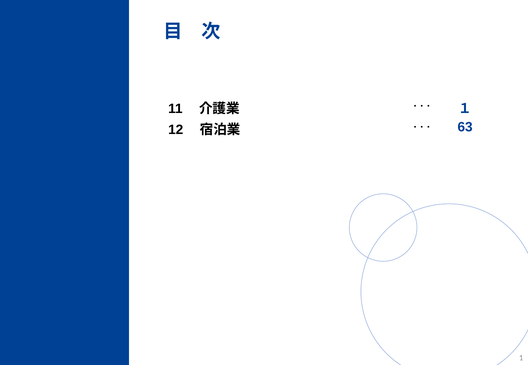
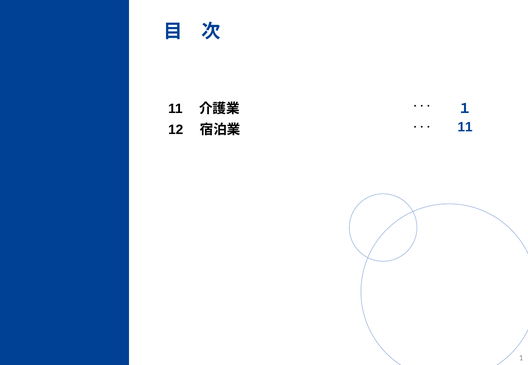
63: 63 -> 11 (465, 127)
